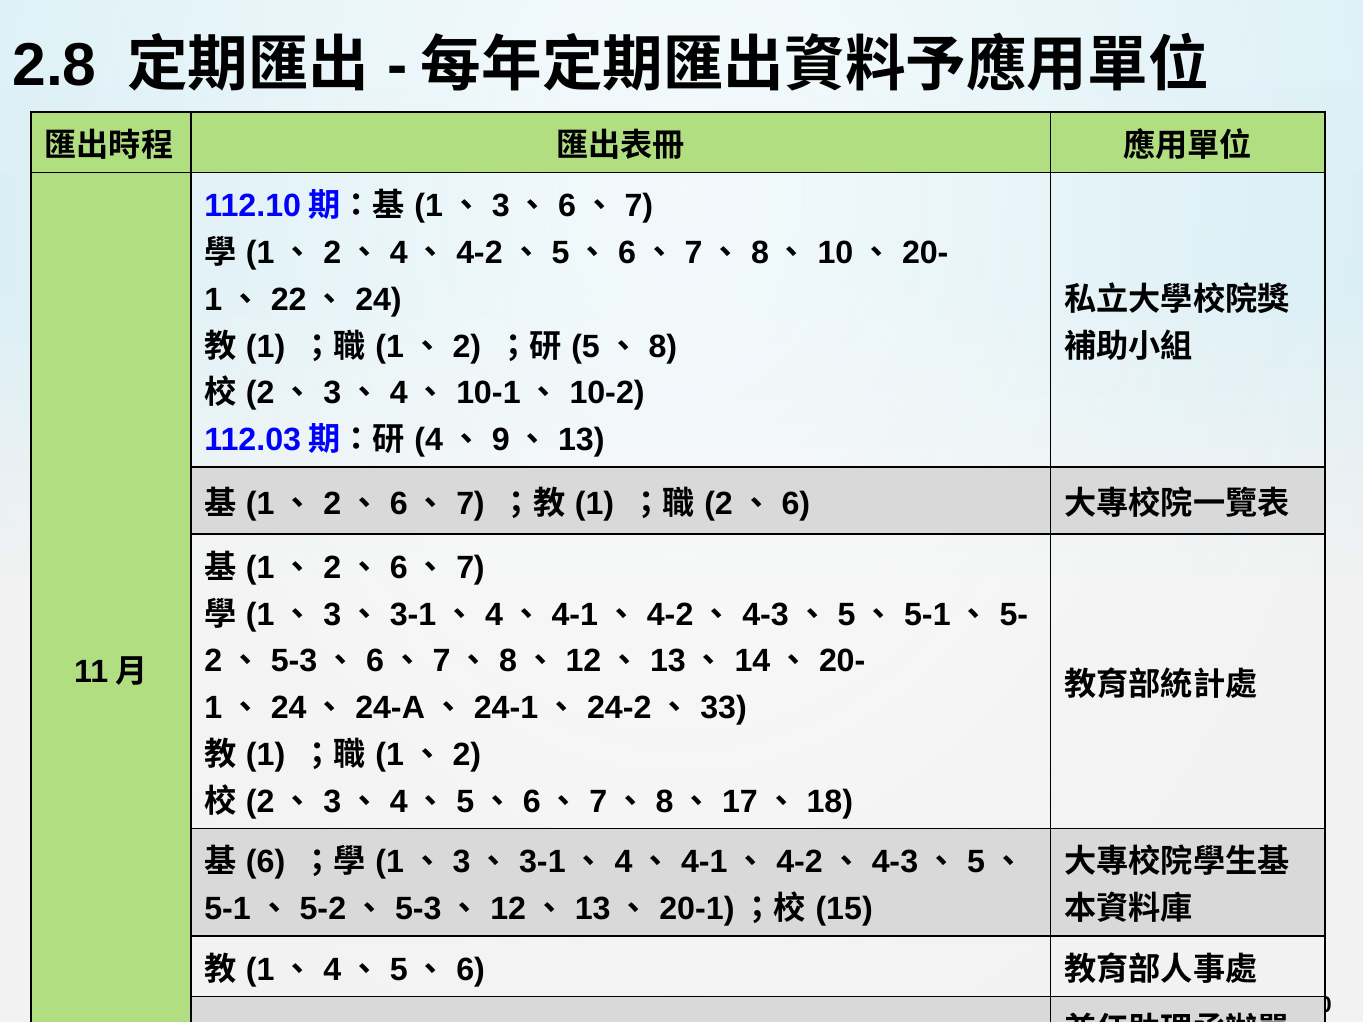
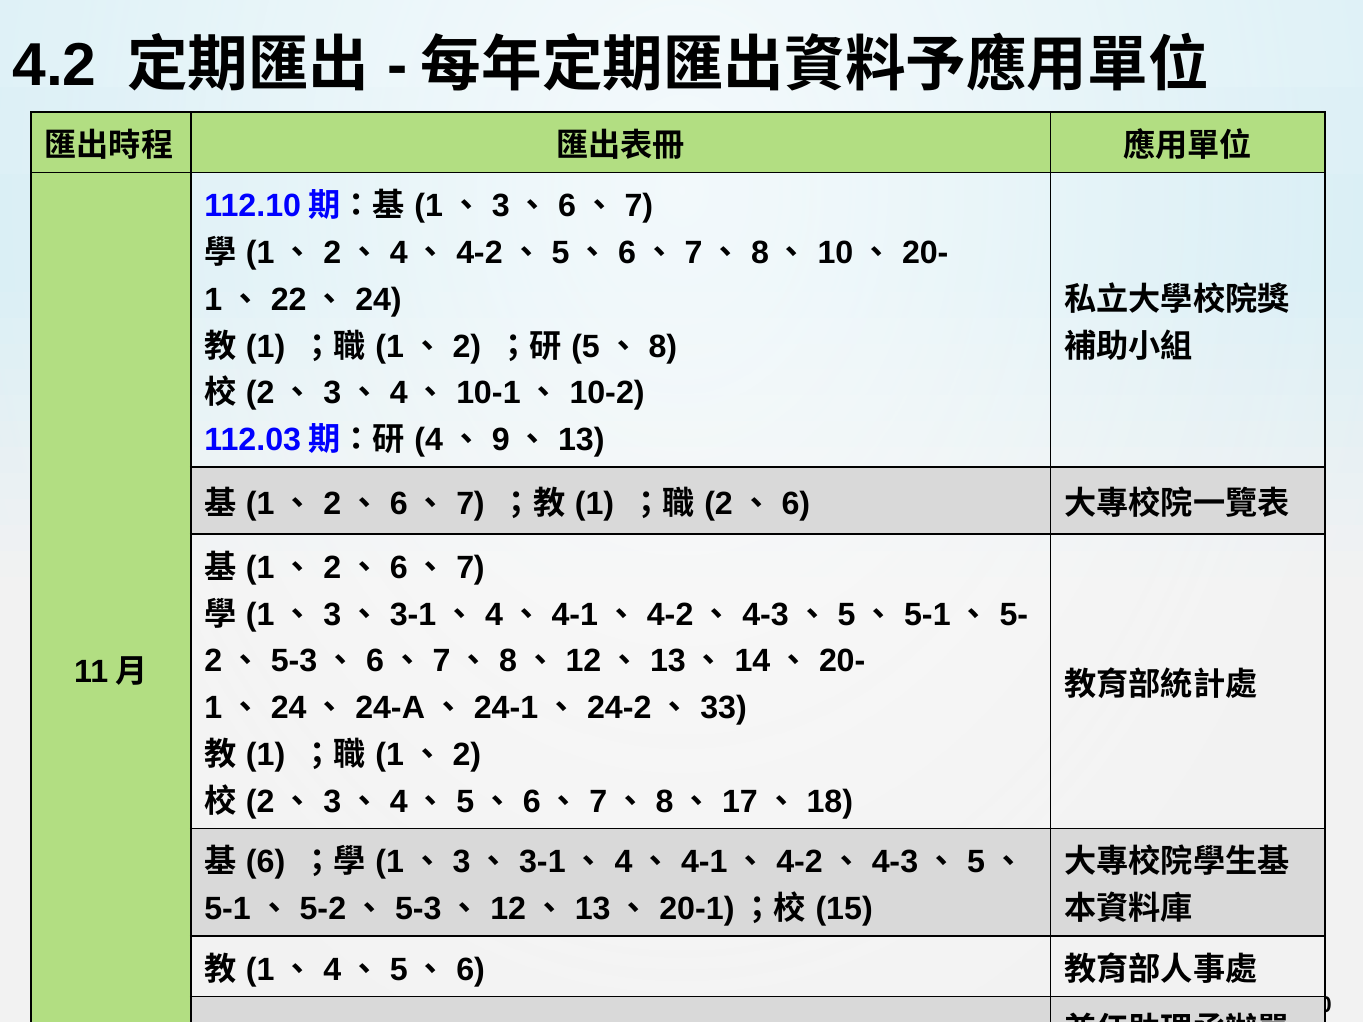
2.8: 2.8 -> 4.2 (54, 66)
